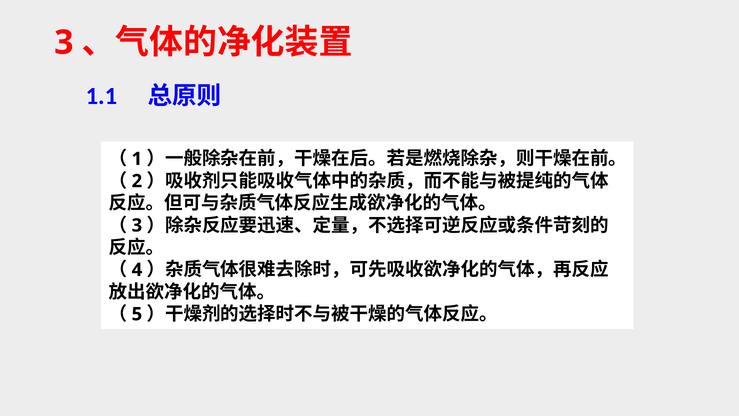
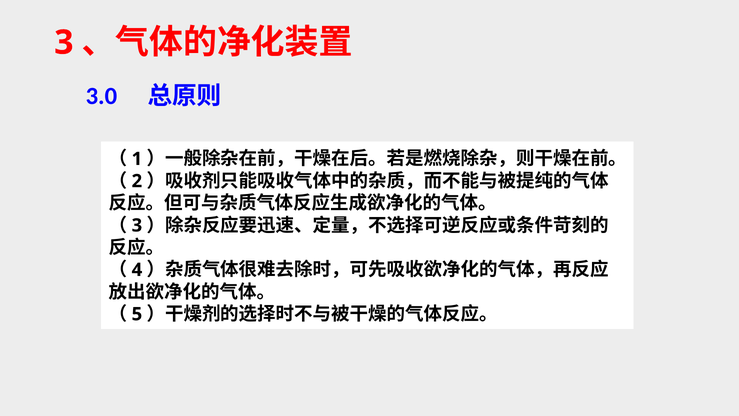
1.1: 1.1 -> 3.0 (101, 96)
